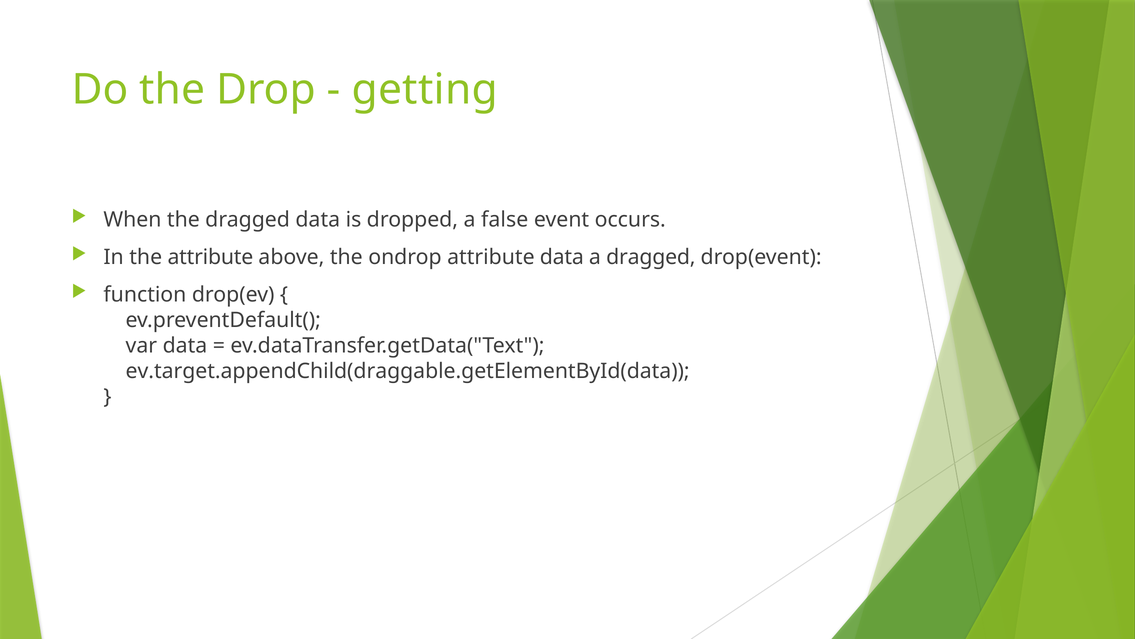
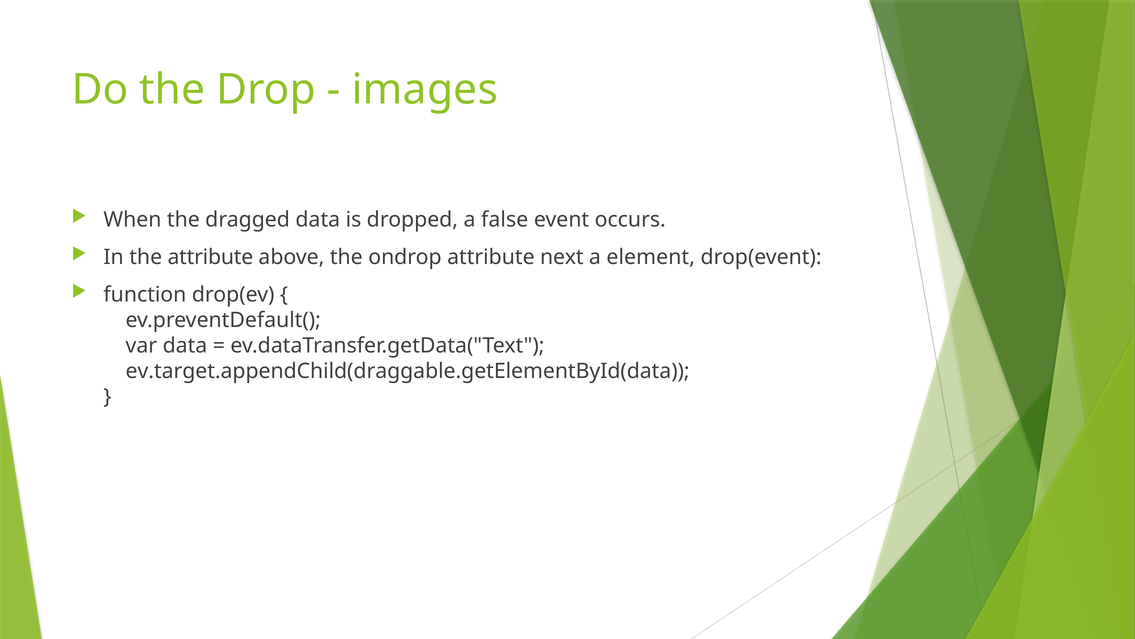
getting: getting -> images (425, 90)
attribute data: data -> next (562, 257)
a dragged: dragged -> element (651, 257)
